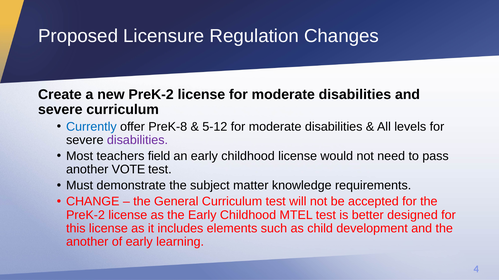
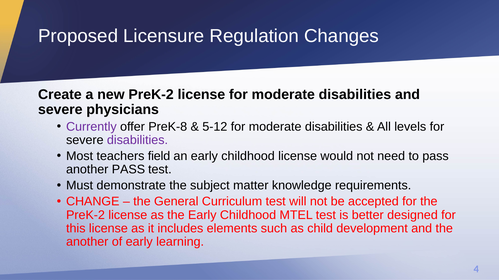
severe curriculum: curriculum -> physicians (123, 110)
Currently colour: blue -> purple (91, 127)
another VOTE: VOTE -> PASS (128, 170)
